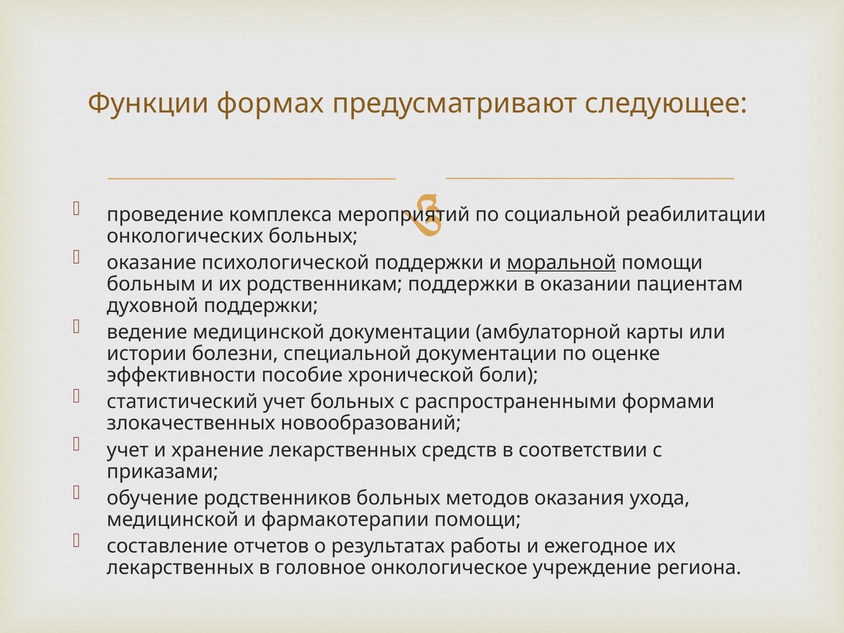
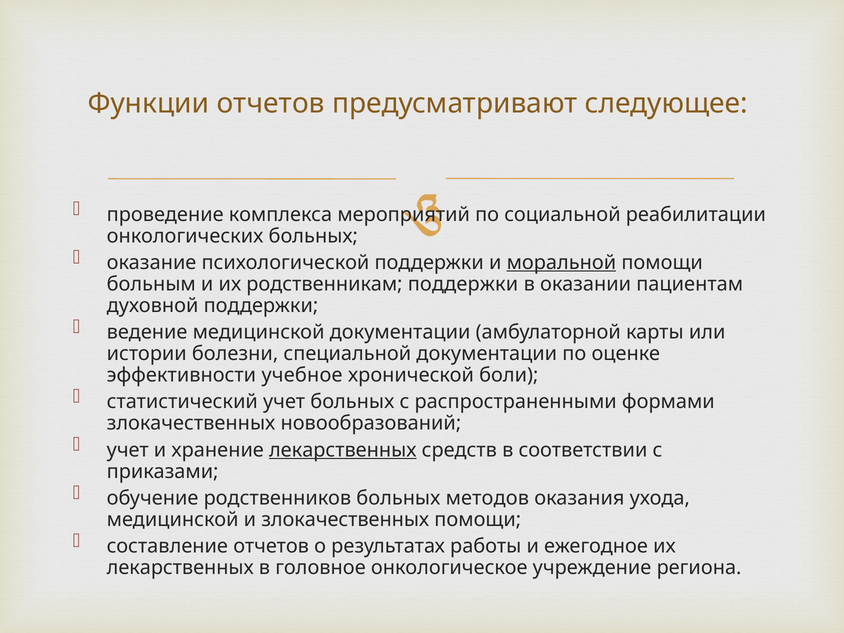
Функции формах: формах -> отчетов (271, 103)
пособие: пособие -> учебное (302, 375)
лекарственных underline: none -> present (343, 450)
и фармакотерапии: фармакотерапии -> злокачественных (345, 520)
